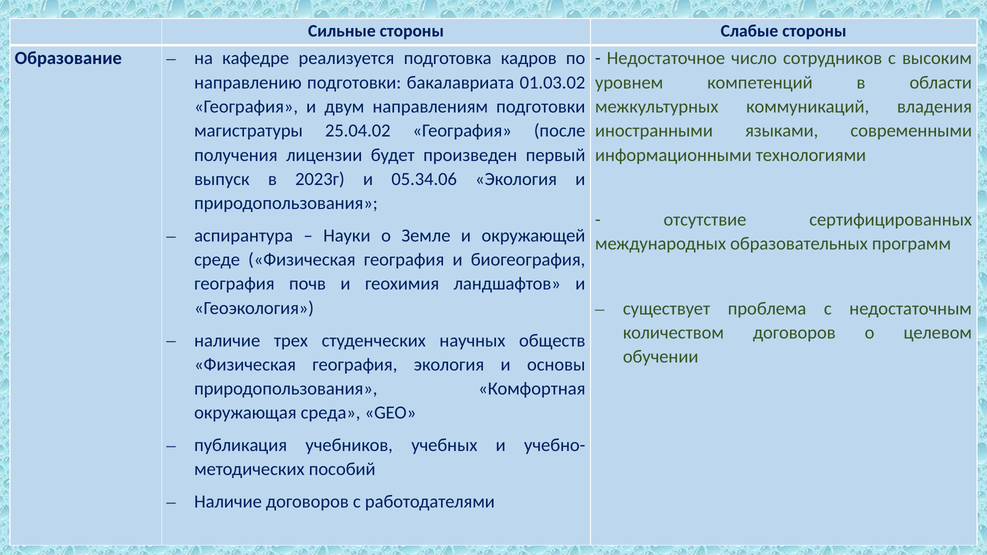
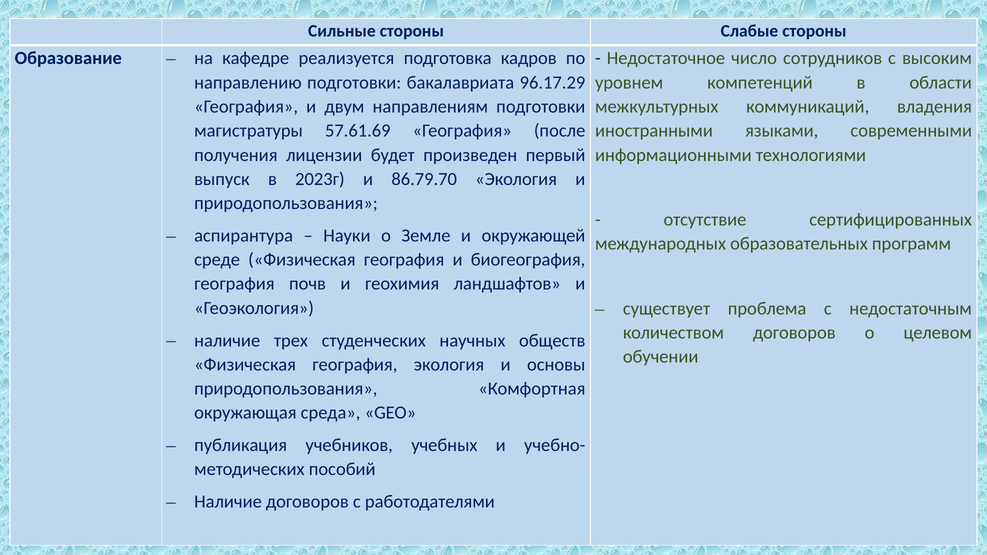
01.03.02: 01.03.02 -> 96.17.29 (552, 82)
25.04.02: 25.04.02 -> 57.61.69 (358, 131)
05.34.06: 05.34.06 -> 86.79.70 (424, 179)
